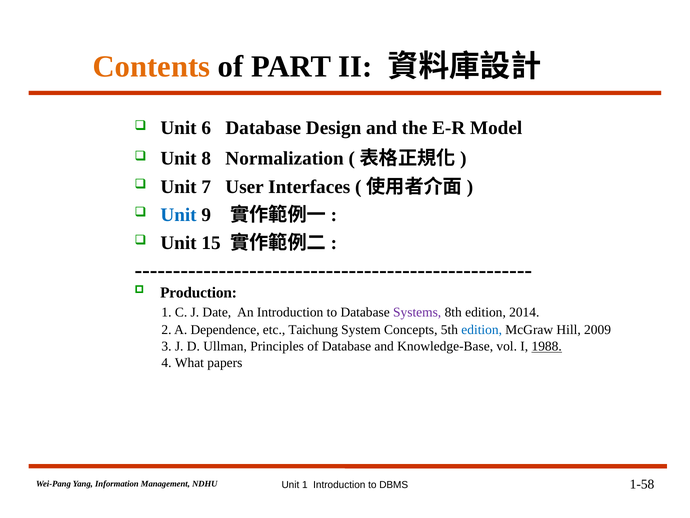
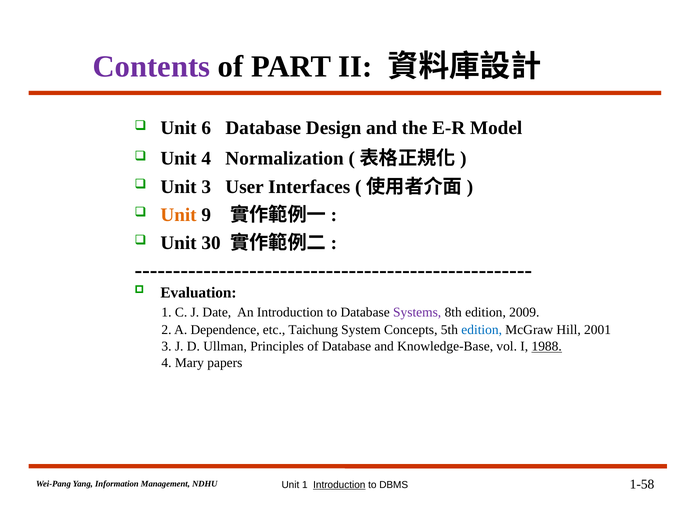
Contents colour: orange -> purple (152, 67)
Unit 8: 8 -> 4 (206, 158)
Unit 7: 7 -> 3 (206, 187)
Unit colour: blue -> orange (179, 215)
15: 15 -> 30 (211, 243)
Production: Production -> Evaluation (198, 292)
2014: 2014 -> 2009 (524, 312)
2009: 2009 -> 2001 (598, 330)
What: What -> Mary (189, 363)
Introduction underline: none -> present (339, 484)
